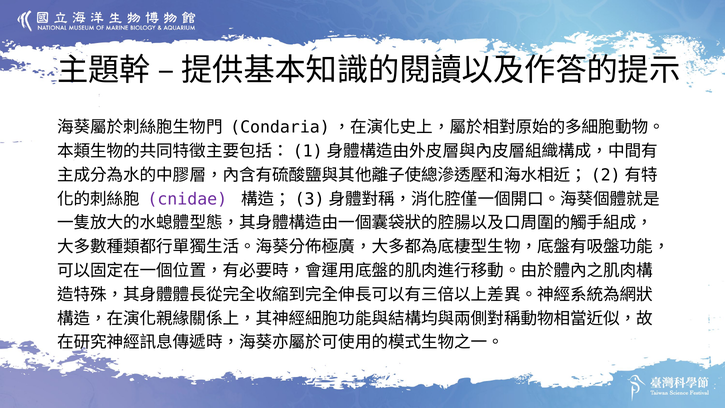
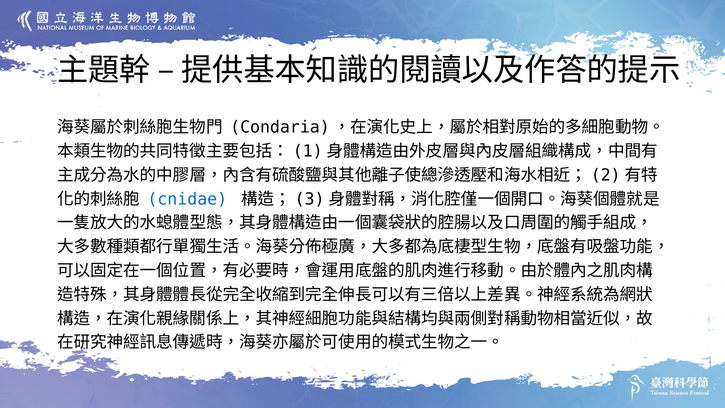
cnidae colour: purple -> blue (187, 199)
